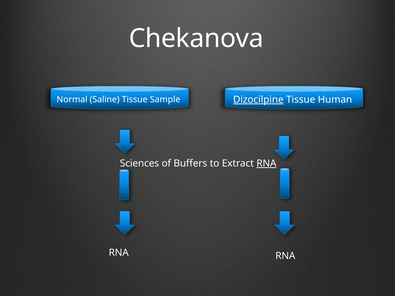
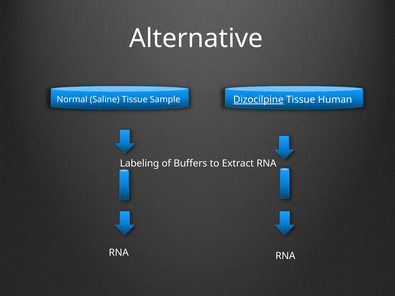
Chekanova: Chekanova -> Alternative (196, 39)
Sciences: Sciences -> Labeling (140, 163)
RNA underline: present -> none (266, 163)
